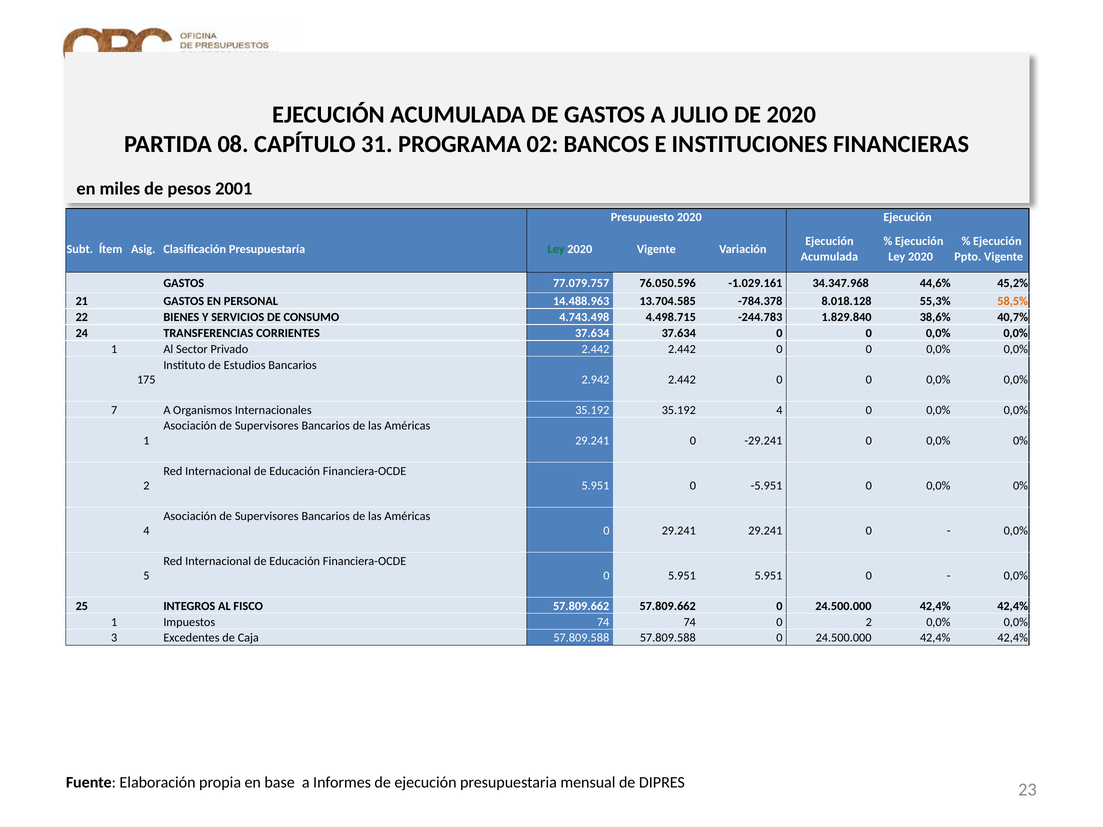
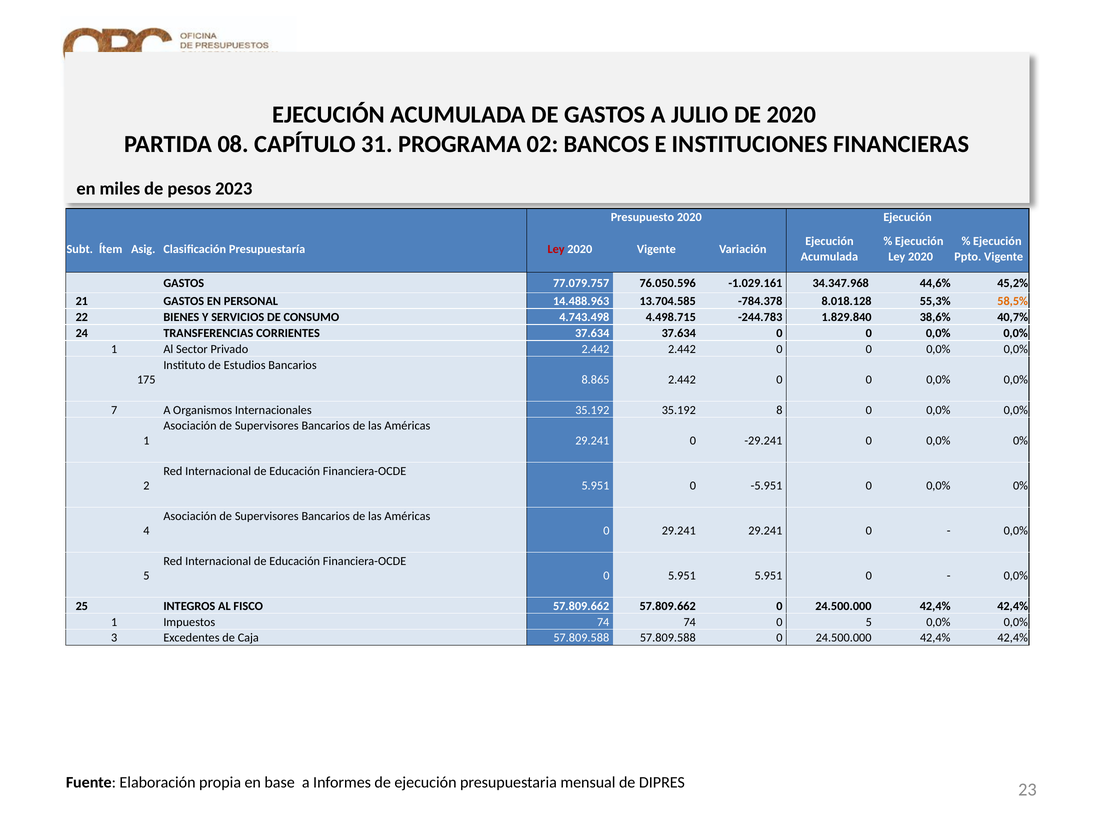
2001: 2001 -> 2023 (234, 189)
Ley colour: green -> red (556, 249)
2.942: 2.942 -> 8.865 (595, 380)
35.192 4: 4 -> 8 (779, 410)
0 2: 2 -> 5 (869, 622)
